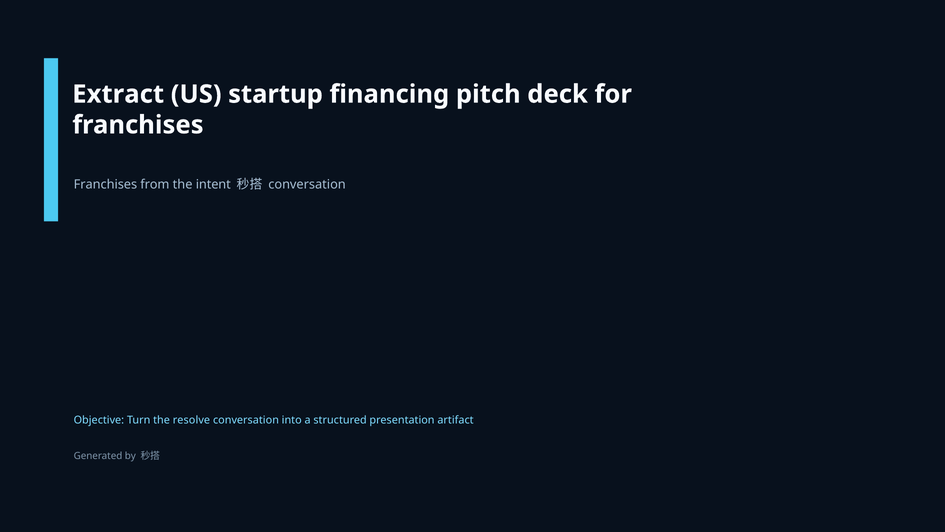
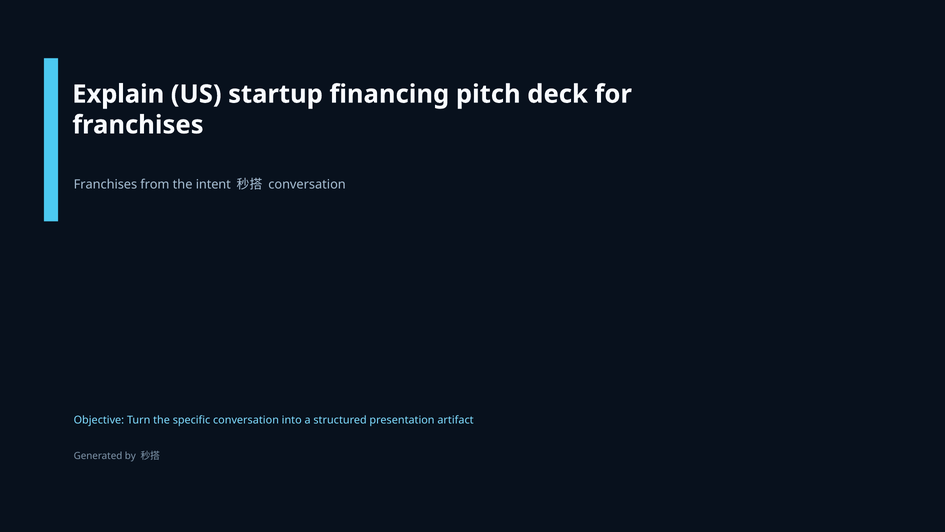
Extract: Extract -> Explain (118, 94)
resolve: resolve -> specific (192, 420)
